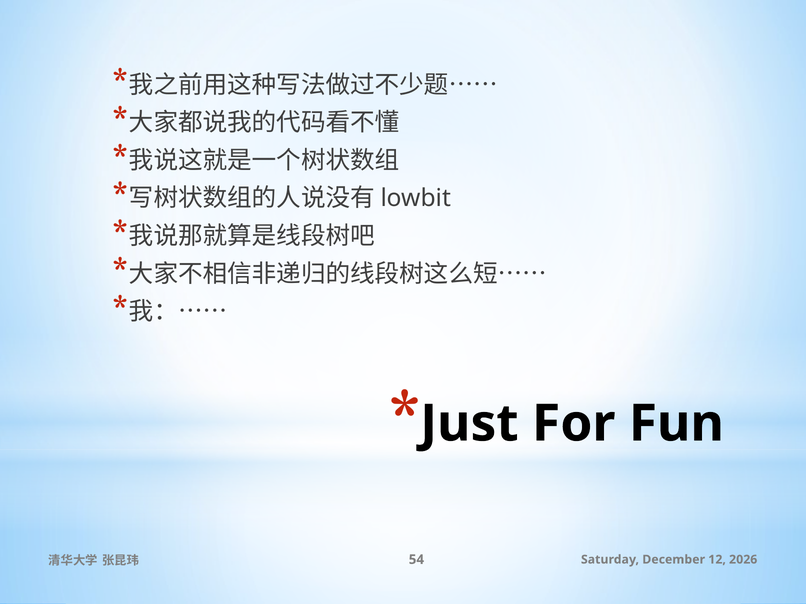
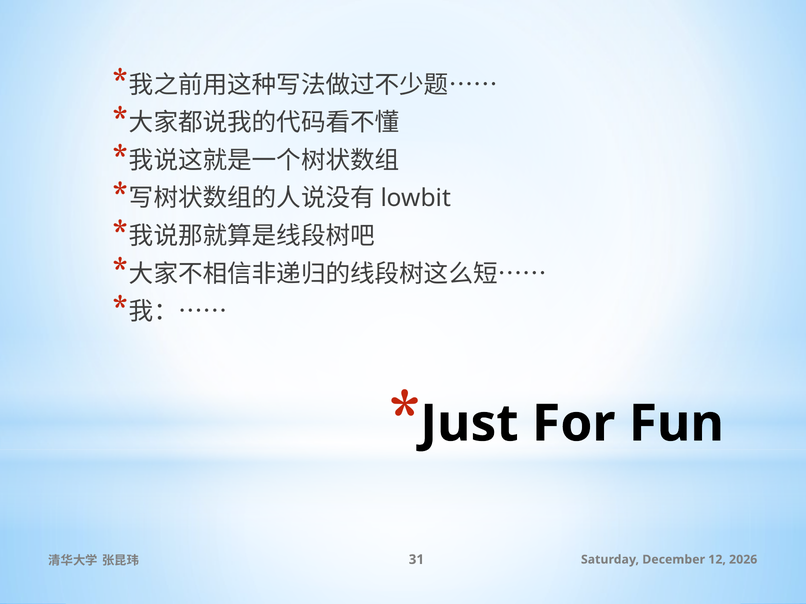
54: 54 -> 31 (416, 560)
